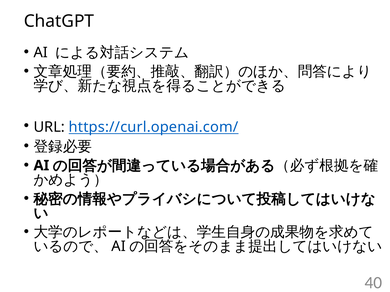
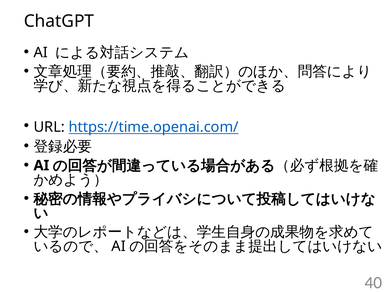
https://curl.openai.com/: https://curl.openai.com/ -> https://time.openai.com/ (154, 127)
